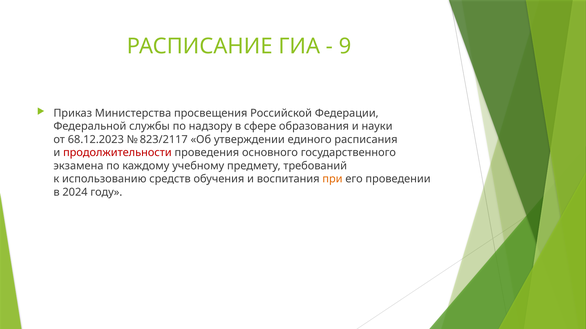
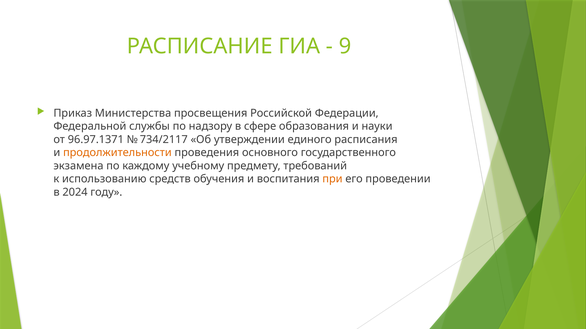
68.12.2023: 68.12.2023 -> 96.97.1371 (96, 140)
823/2117: 823/2117 -> 734/2117 (164, 140)
продолжительности colour: red -> orange (117, 153)
